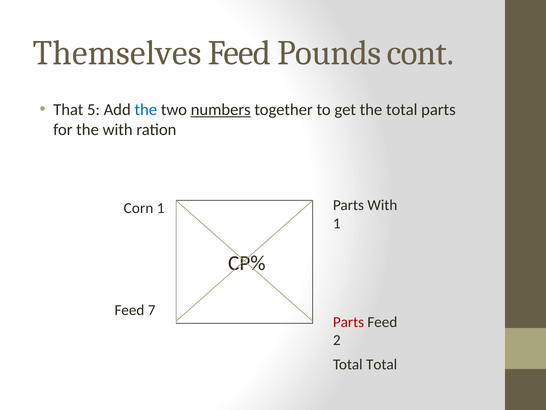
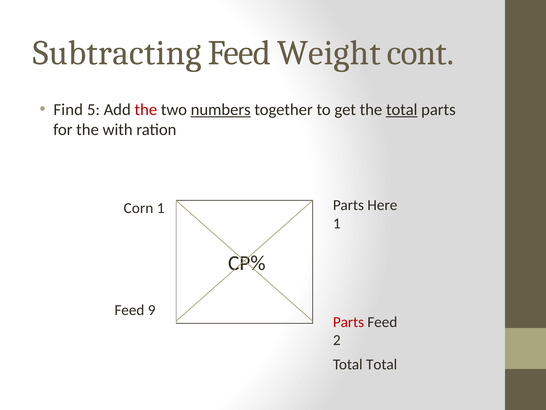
Themselves: Themselves -> Subtracting (117, 53)
Pounds: Pounds -> Weight (329, 53)
That: That -> Find (68, 109)
the colour: blue -> red (146, 109)
total underline: none -> present (402, 109)
Parts With: With -> Here (382, 205)
7: 7 -> 9 (152, 310)
